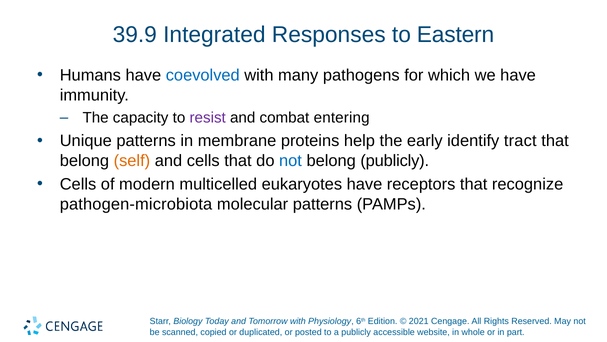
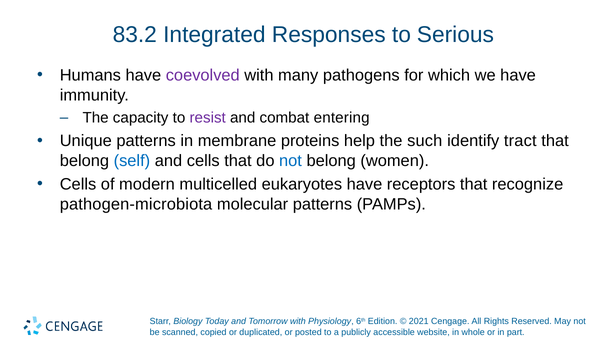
39.9: 39.9 -> 83.2 (135, 35)
Eastern: Eastern -> Serious (455, 35)
coevolved colour: blue -> purple (203, 75)
early: early -> such (425, 141)
self colour: orange -> blue (132, 160)
belong publicly: publicly -> women (395, 160)
